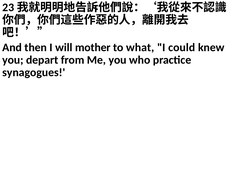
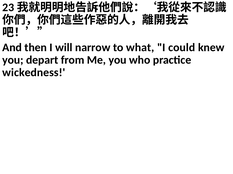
mother: mother -> narrow (93, 48)
synagogues: synagogues -> wickedness (34, 73)
